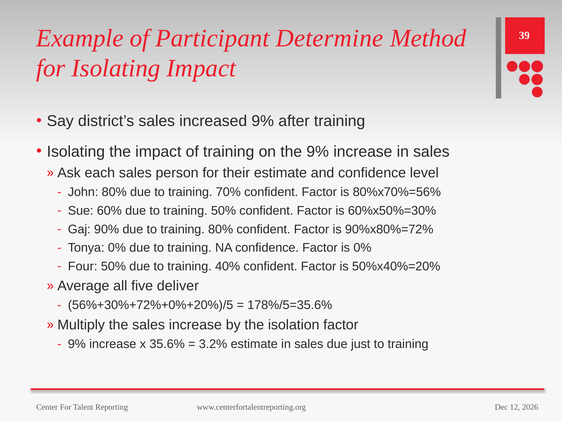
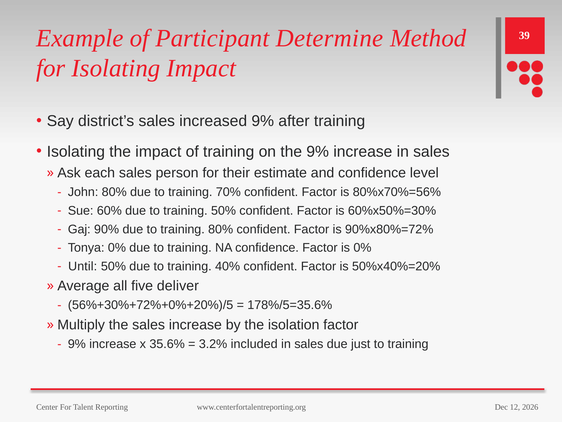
Four: Four -> Until (83, 266)
3.2% estimate: estimate -> included (254, 344)
